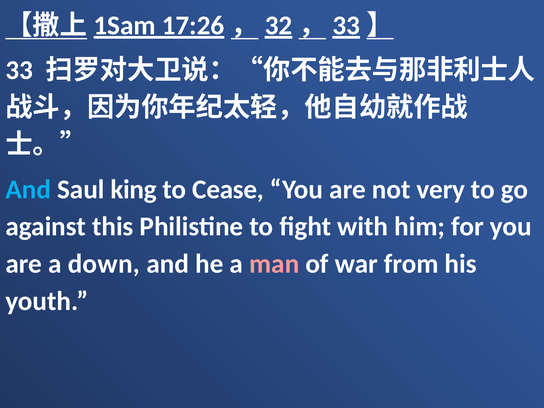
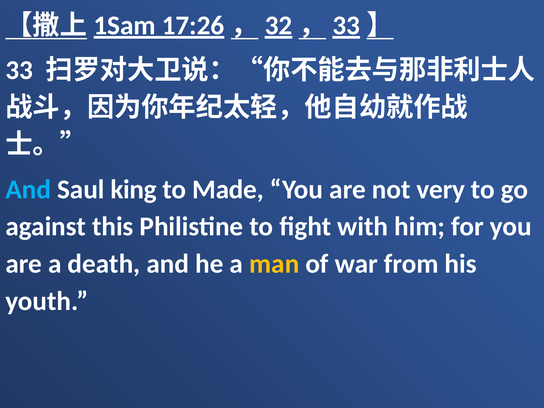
Cease: Cease -> Made (228, 189)
down: down -> death (104, 264)
man colour: pink -> yellow (274, 264)
